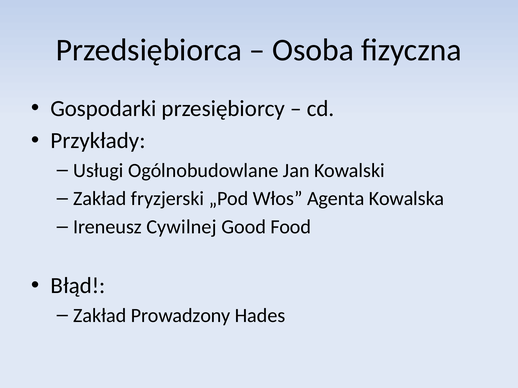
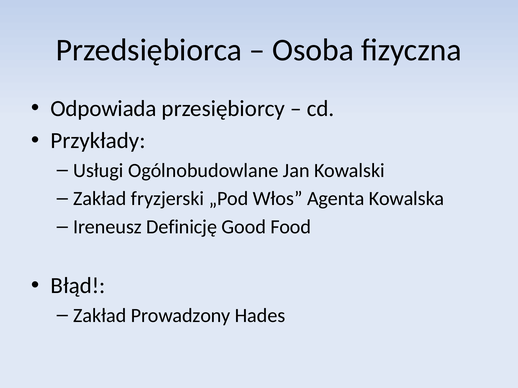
Gospodarki: Gospodarki -> Odpowiada (104, 109)
Cywilnej: Cywilnej -> Definicję (182, 227)
